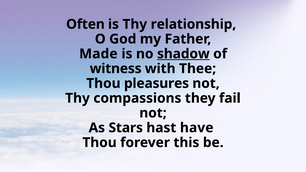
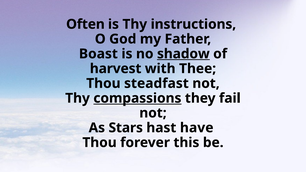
relationship: relationship -> instructions (193, 24)
Made: Made -> Boast (98, 54)
witness: witness -> harvest (116, 69)
pleasures: pleasures -> steadfast (156, 83)
compassions underline: none -> present (137, 98)
